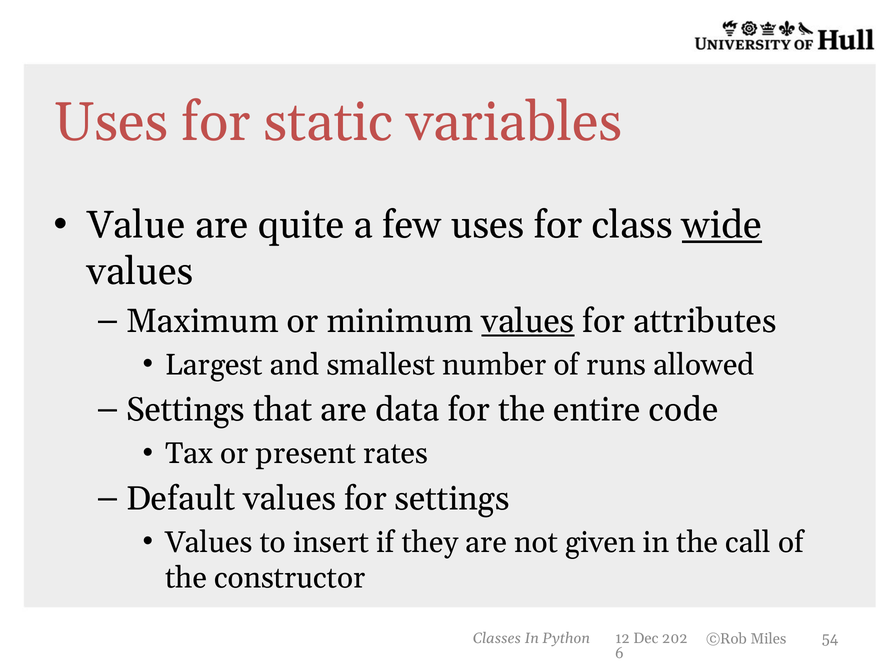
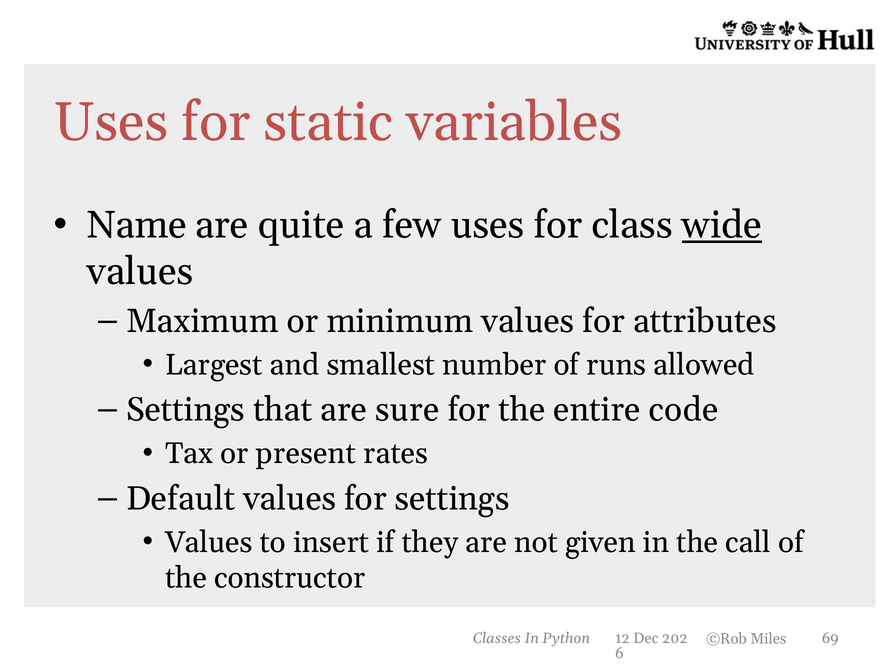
Value: Value -> Name (137, 225)
values underline: present -> none (528, 321)
data: data -> sure (407, 410)
54: 54 -> 69 (830, 638)
